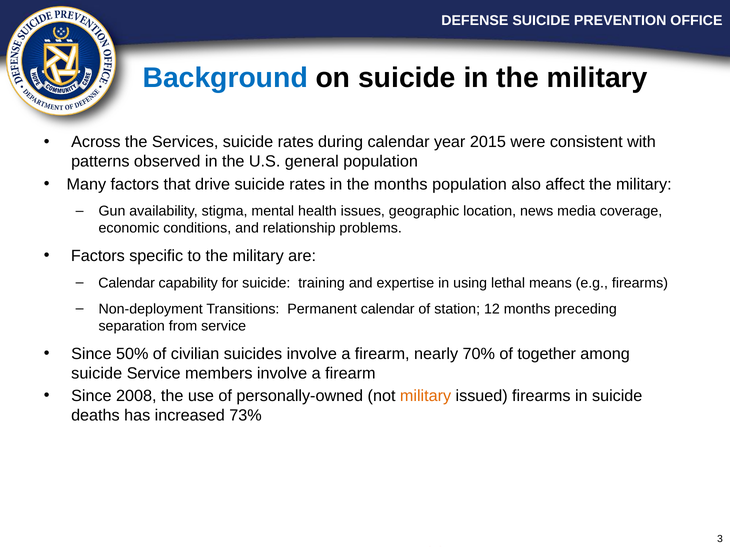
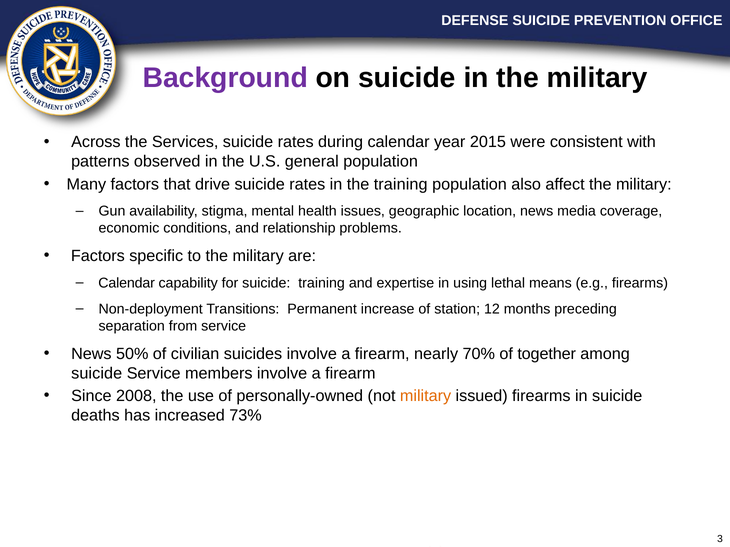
Background colour: blue -> purple (225, 78)
the months: months -> training (401, 184)
Permanent calendar: calendar -> increase (388, 309)
Since: Since -> News (91, 354)
